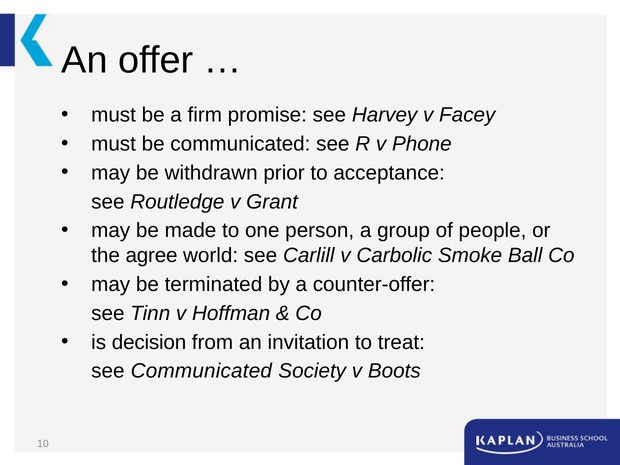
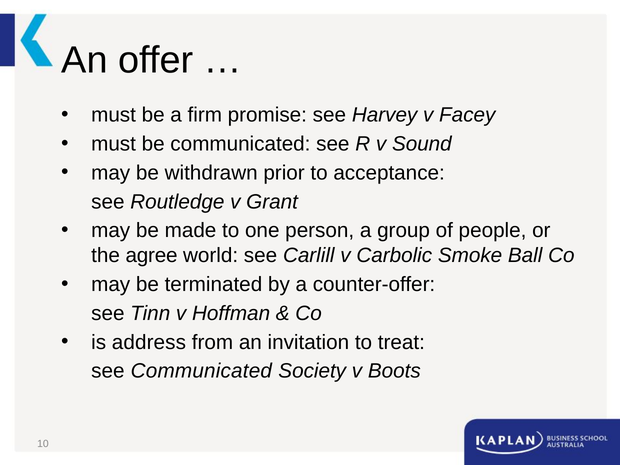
Phone: Phone -> Sound (422, 144)
decision: decision -> address (149, 342)
